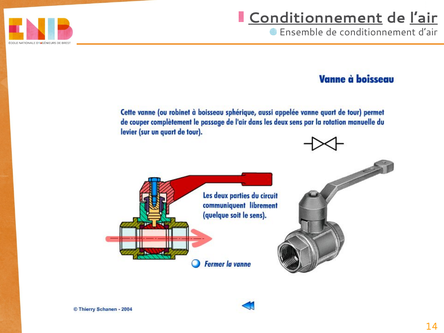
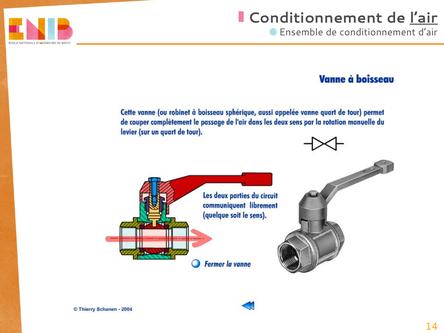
Conditionnement underline: present -> none (315, 18)
